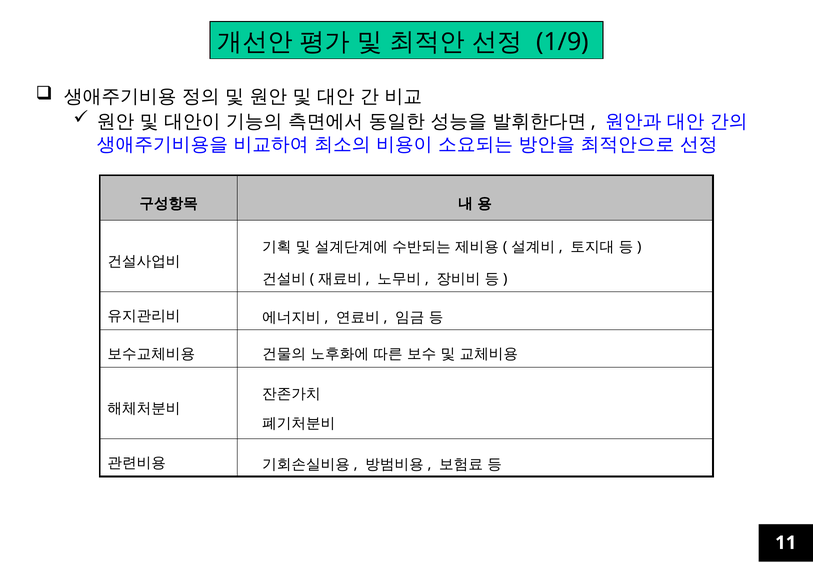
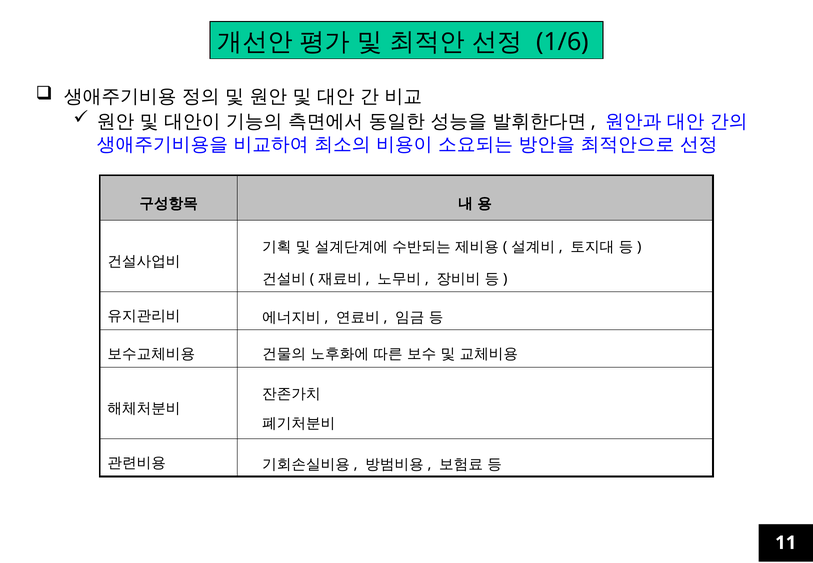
1/9: 1/9 -> 1/6 (562, 42)
